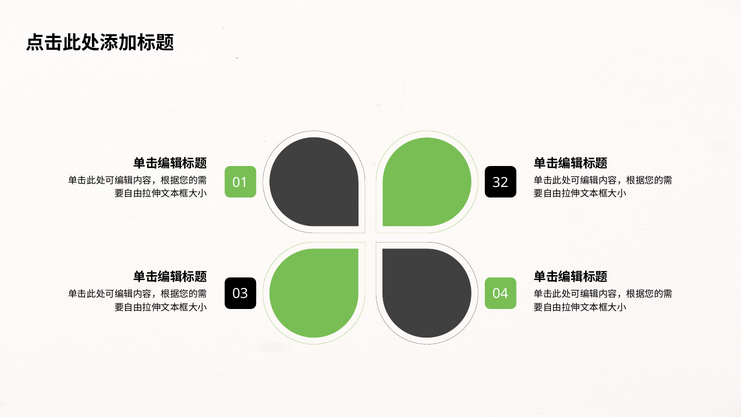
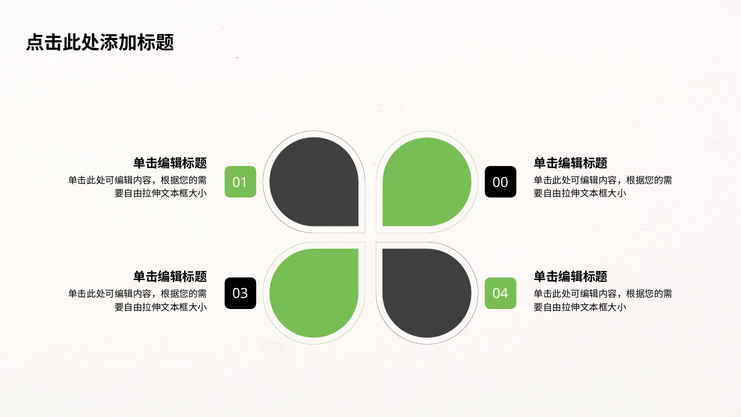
32: 32 -> 00 (500, 182)
